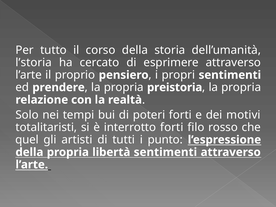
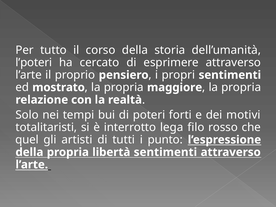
l’storia: l’storia -> l’poteri (34, 63)
prendere: prendere -> mostrato (59, 87)
preistoria: preistoria -> maggiore (175, 87)
interrotto forti: forti -> lega (172, 127)
